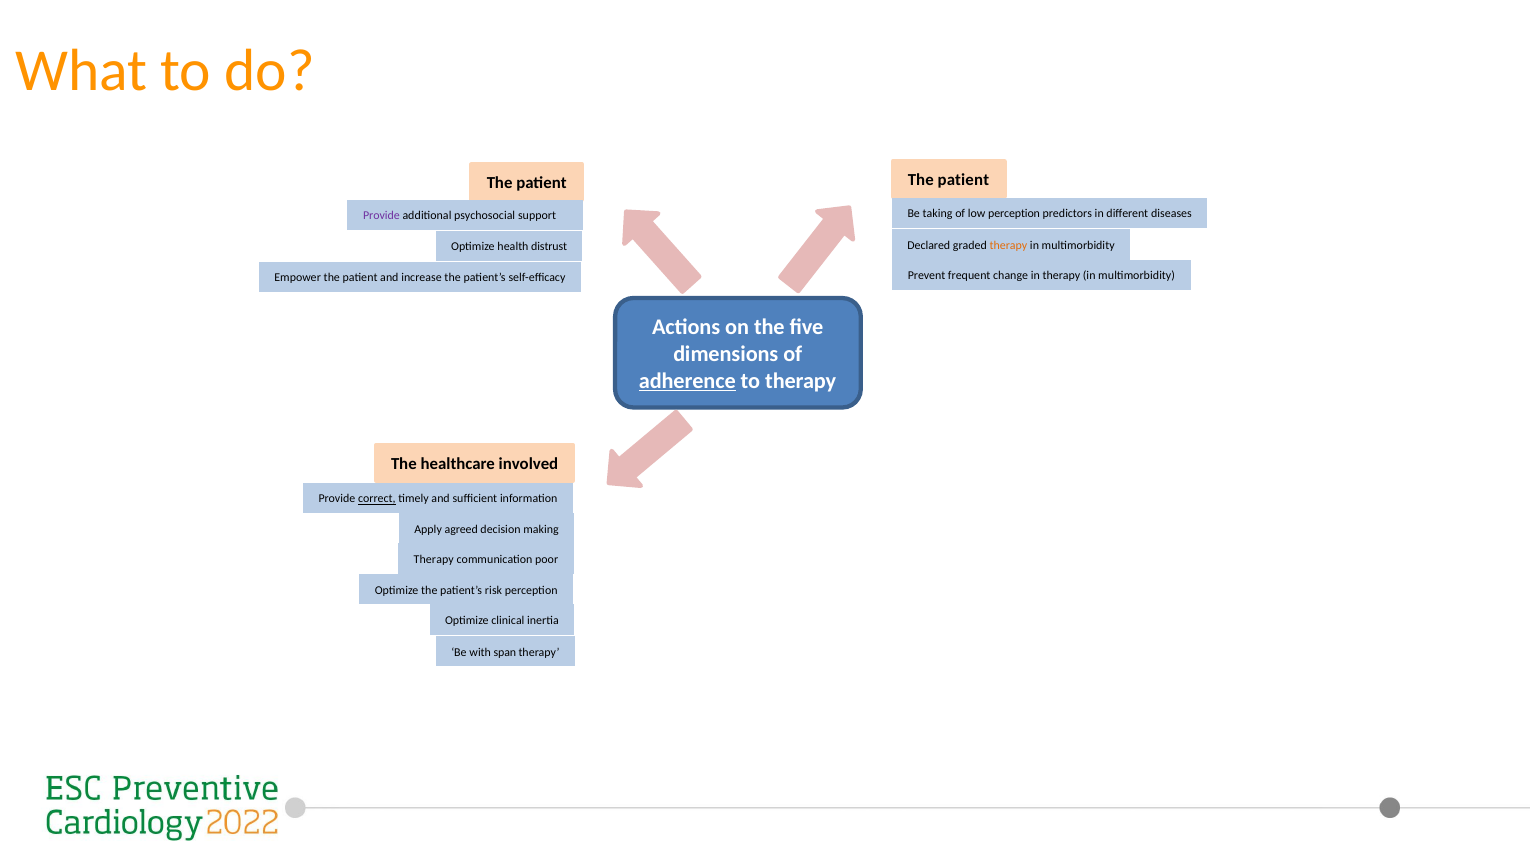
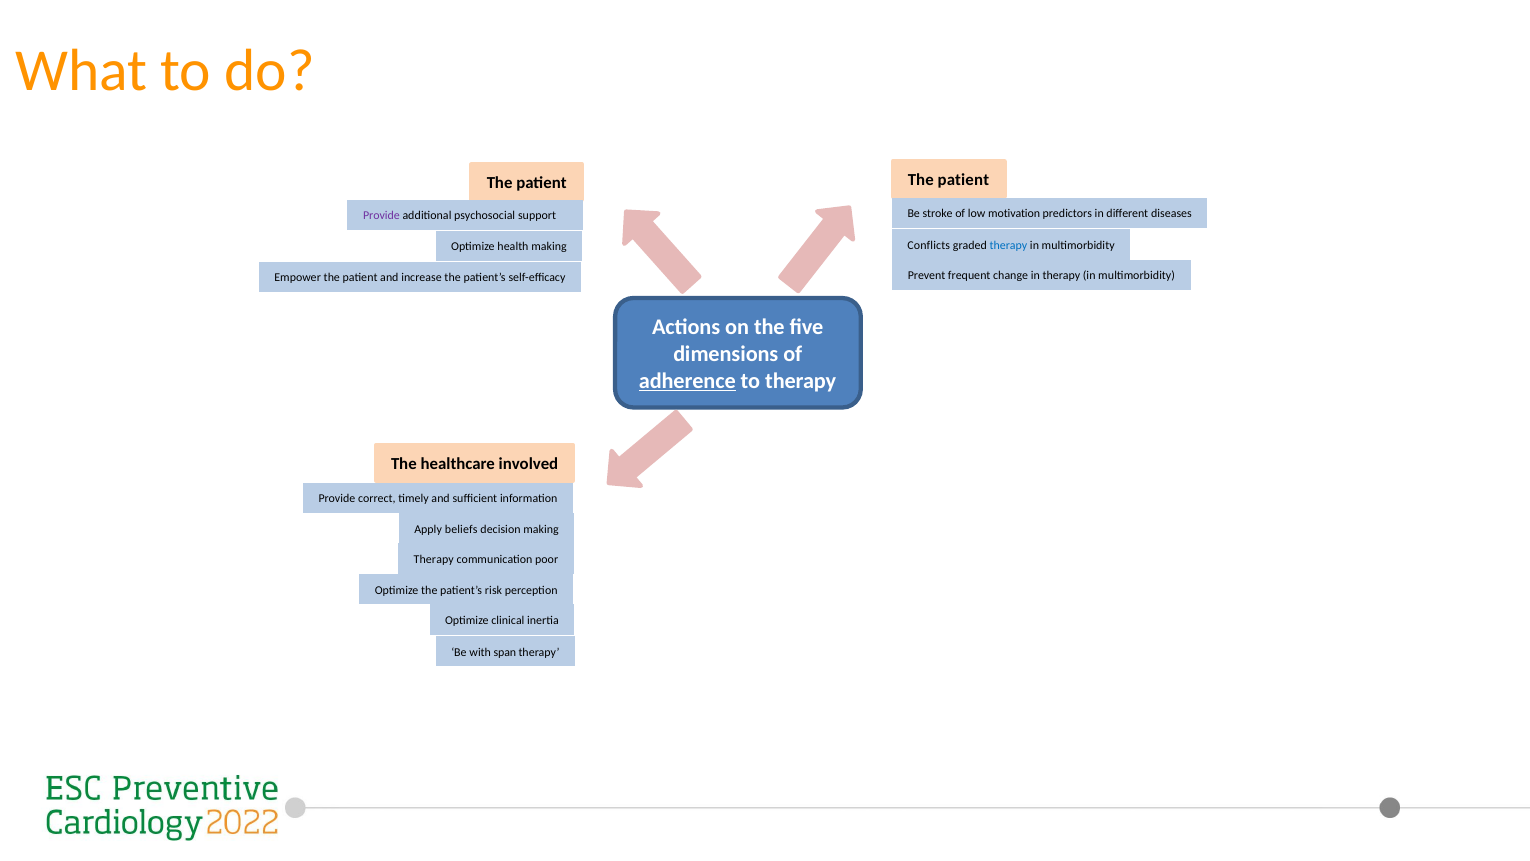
taking: taking -> stroke (938, 214)
low perception: perception -> motivation (1014, 214)
Declared: Declared -> Conflicts (929, 245)
therapy colour: orange -> blue (1008, 245)
health distrust: distrust -> making (549, 247)
correct underline: present -> none (377, 499)
agreed: agreed -> beliefs (461, 529)
